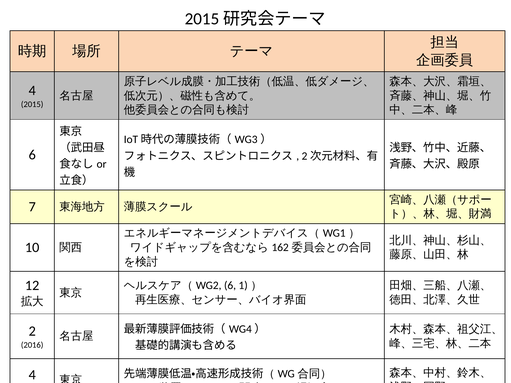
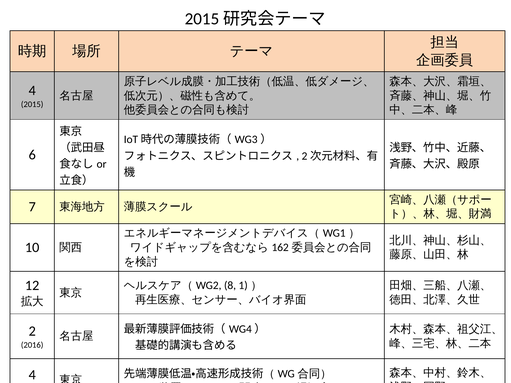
6: 6 -> 8 (230, 286)
